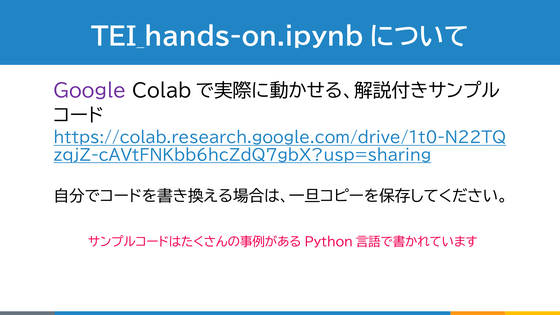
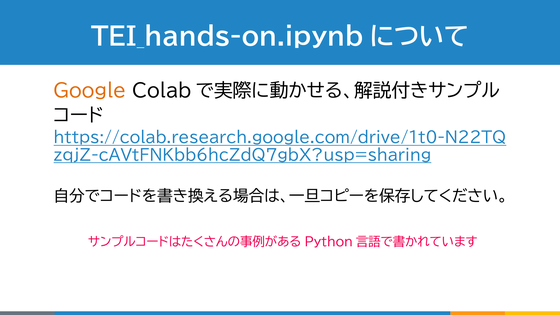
Google colour: purple -> orange (90, 91)
